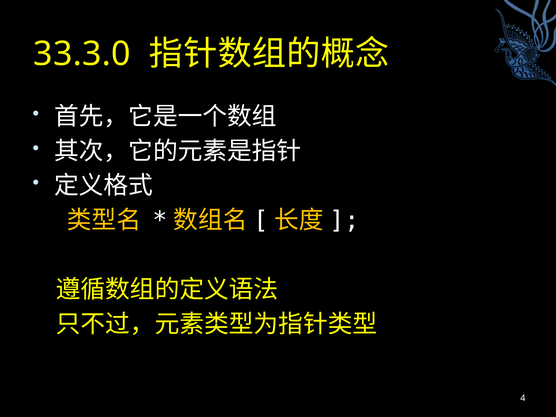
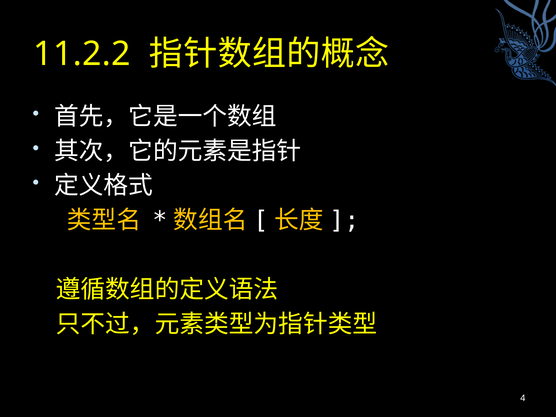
33.3.0: 33.3.0 -> 11.2.2 (82, 54)
